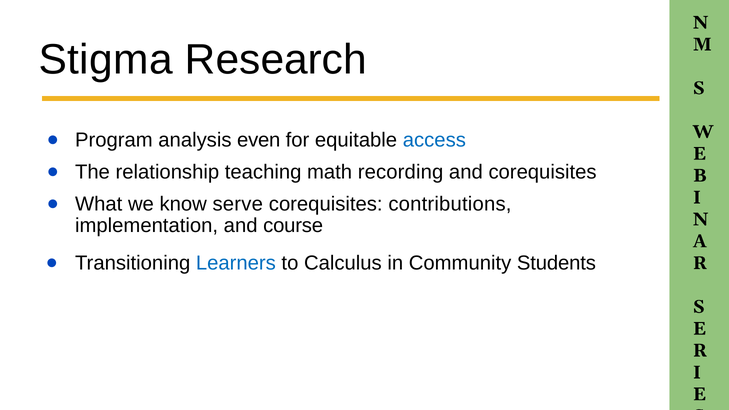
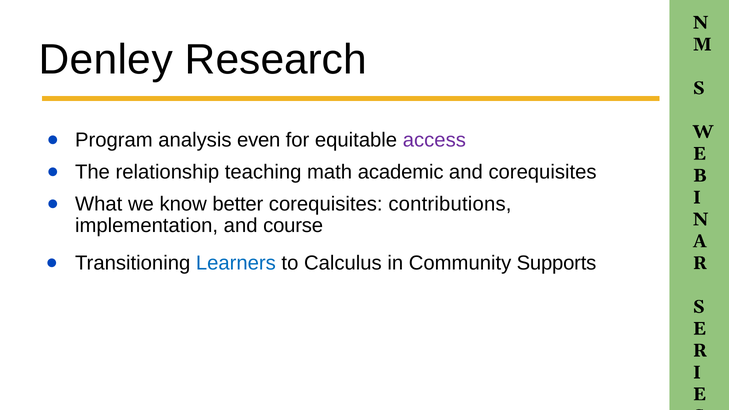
Stigma: Stigma -> Denley (106, 60)
access colour: blue -> purple (434, 140)
recording: recording -> academic (401, 172)
serve: serve -> better (238, 204)
Students: Students -> Supports (556, 263)
